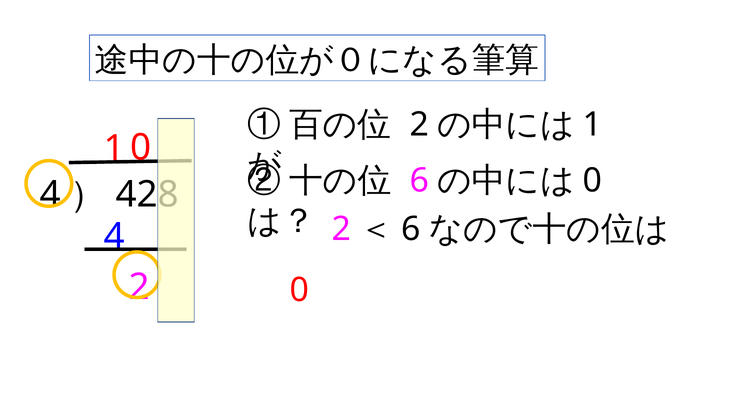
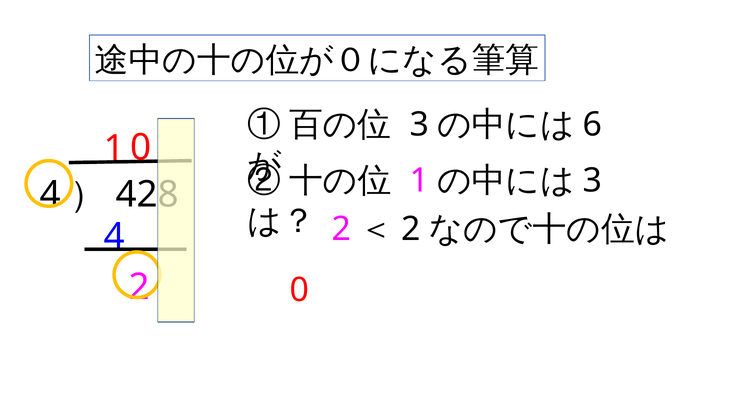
2: 2 -> 3 (419, 125)
1: 1 -> 6 (593, 125)
6: 6 -> 1 (419, 181)
0: 0 -> 3 (593, 181)
6: 6 -> 2 (411, 229)
